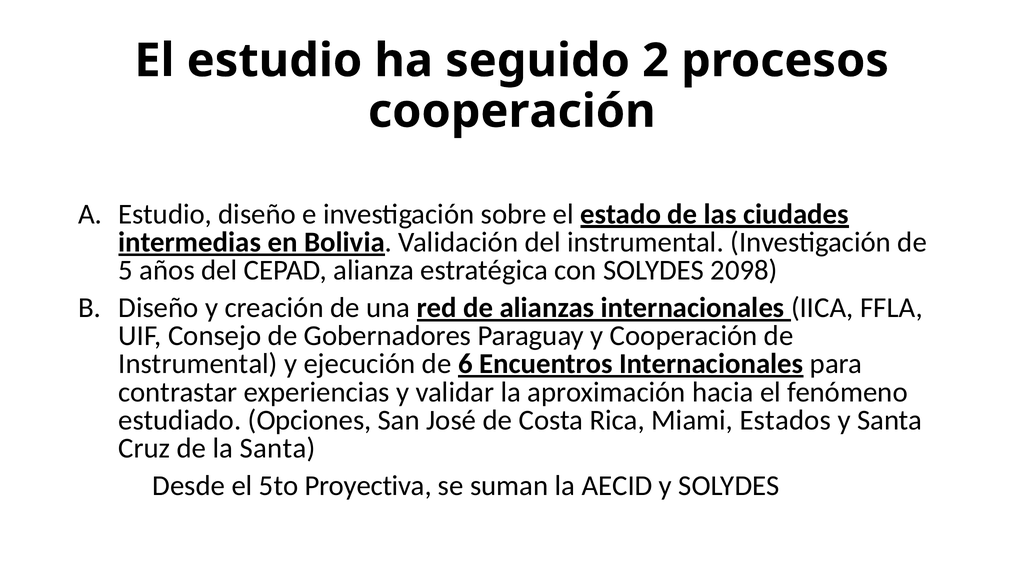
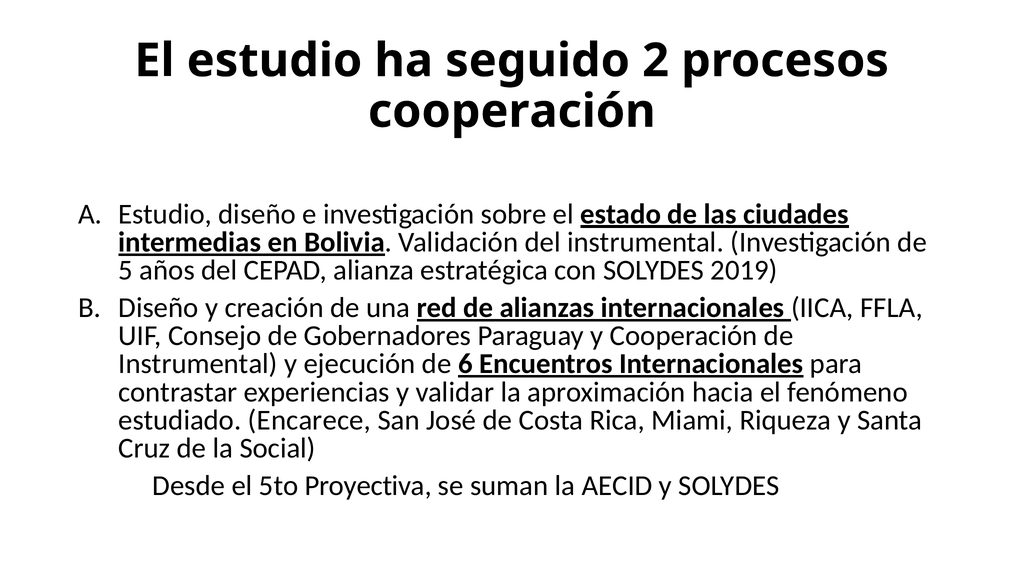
2098: 2098 -> 2019 (744, 270)
Opciones: Opciones -> Encarece (309, 420)
Estados: Estados -> Riqueza (785, 420)
la Santa: Santa -> Social (278, 448)
